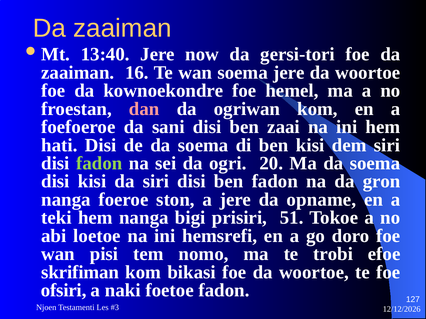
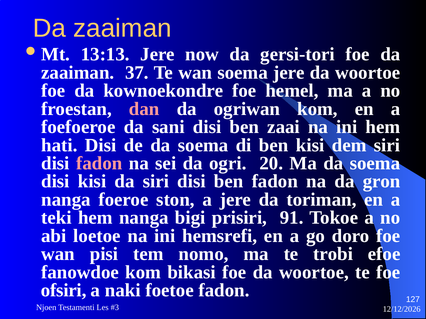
13:40: 13:40 -> 13:13 (105, 54)
16: 16 -> 37 (137, 73)
fadon colour: light green -> pink (99, 164)
opname: opname -> toriman (321, 200)
51: 51 -> 91 (292, 218)
skrifiman: skrifiman -> fanowdoe (80, 273)
